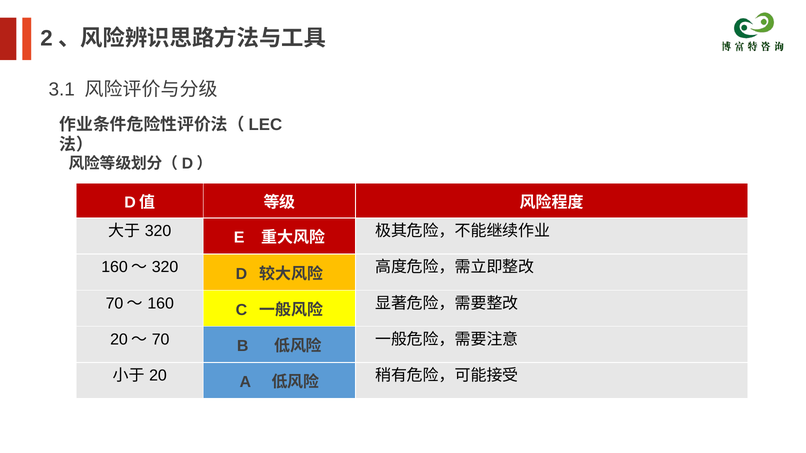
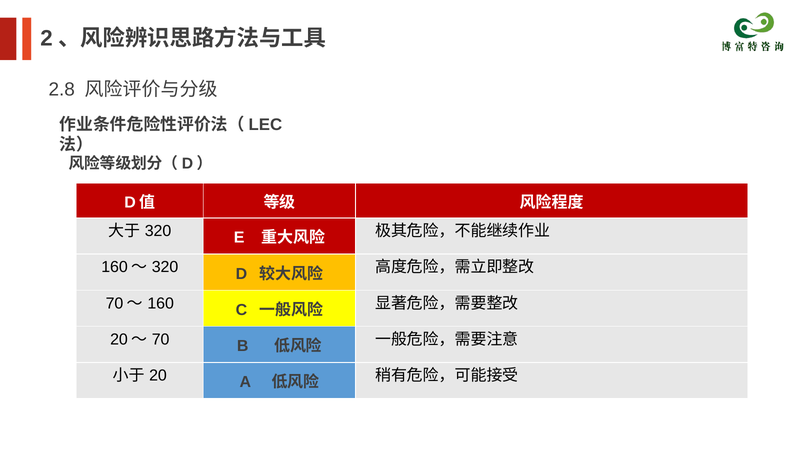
3.1: 3.1 -> 2.8 (62, 89)
